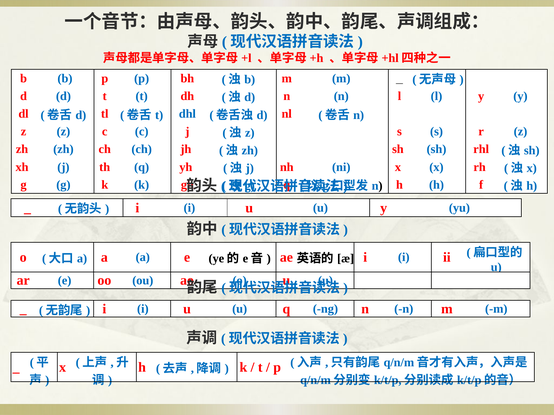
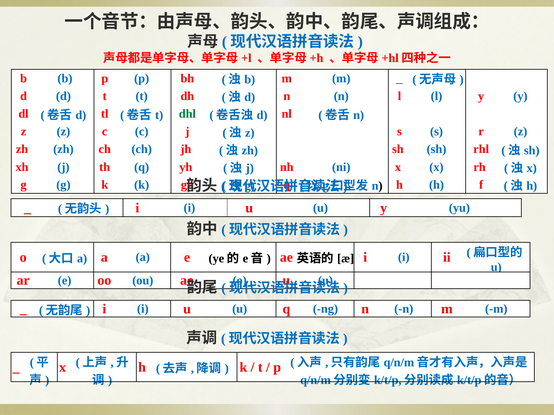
dhl colour: blue -> green (187, 114)
